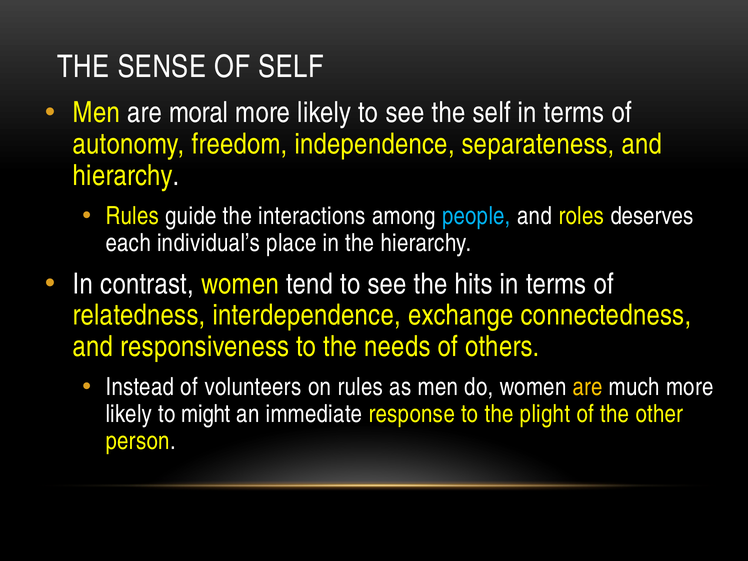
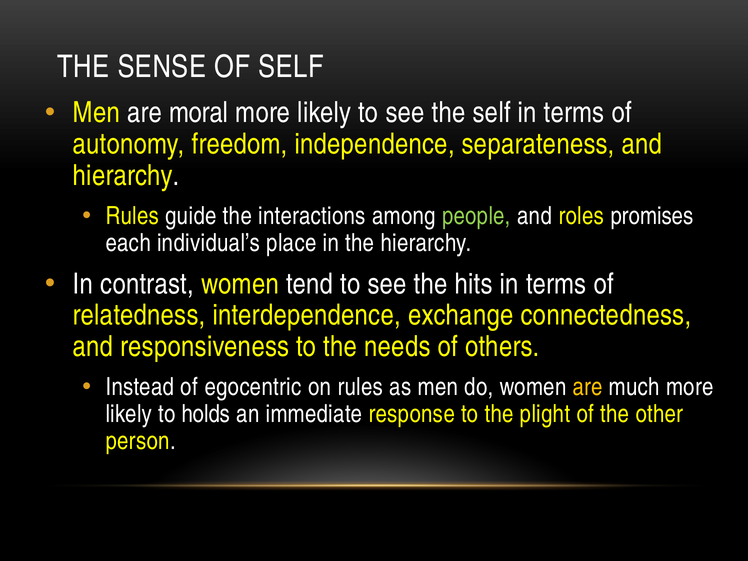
people colour: light blue -> light green (476, 216)
deserves: deserves -> promises (652, 216)
volunteers: volunteers -> egocentric (253, 387)
might: might -> holds (206, 414)
